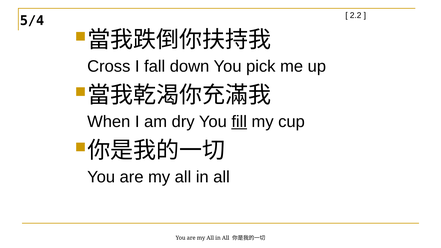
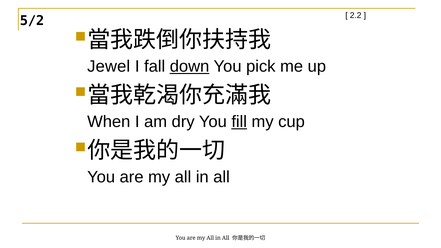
5/4: 5/4 -> 5/2 (32, 21)
Cross: Cross -> Jewel (109, 66)
down underline: none -> present (190, 66)
